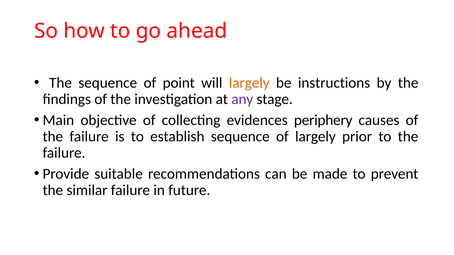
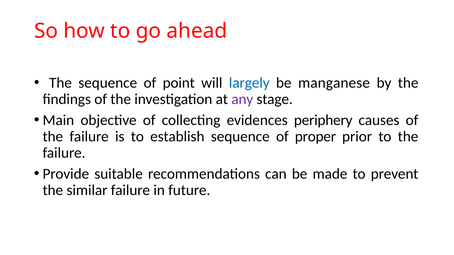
largely colour: orange -> blue (249, 83)
instructions: instructions -> manganese (334, 83)
of largely: largely -> proper (315, 137)
